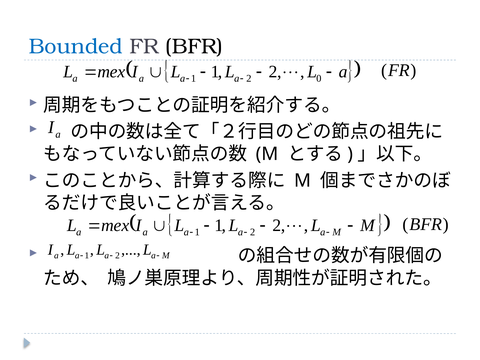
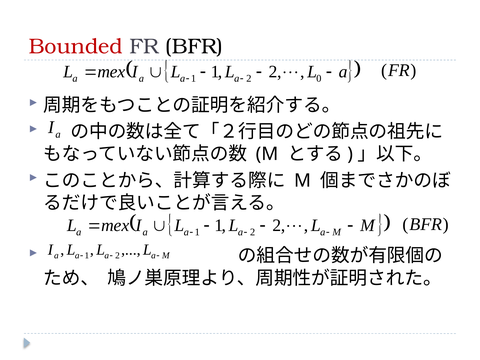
Bounded colour: blue -> red (76, 46)
